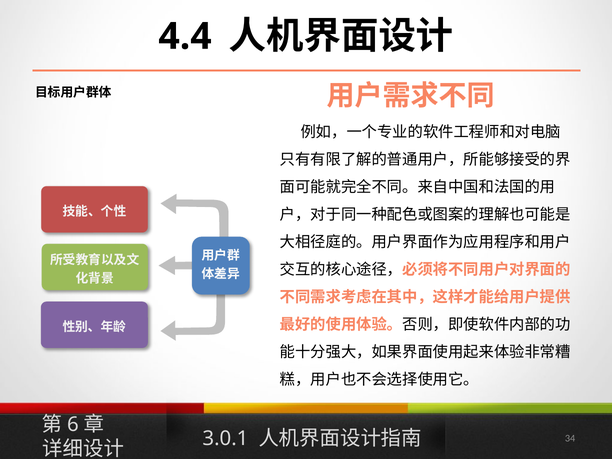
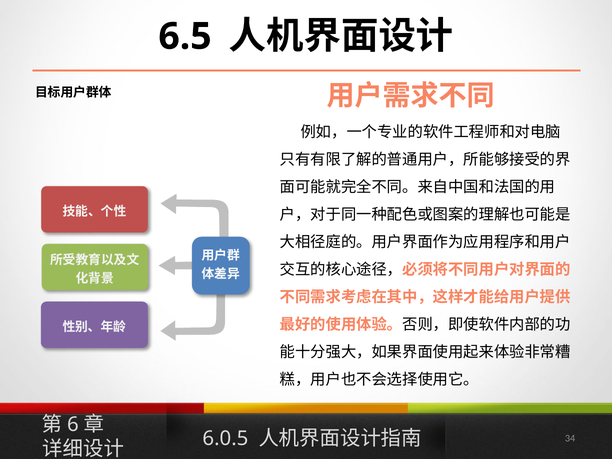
4.4: 4.4 -> 6.5 (185, 36)
3.0.1: 3.0.1 -> 6.0.5 (225, 438)
